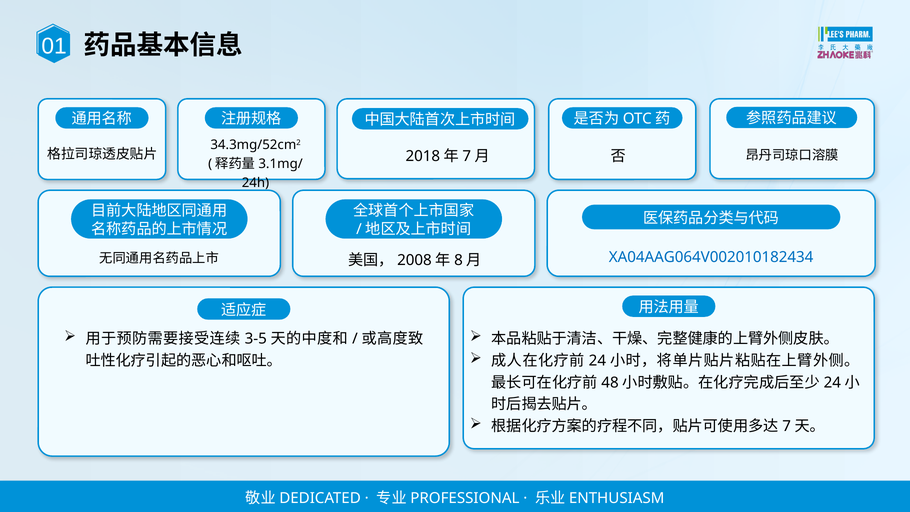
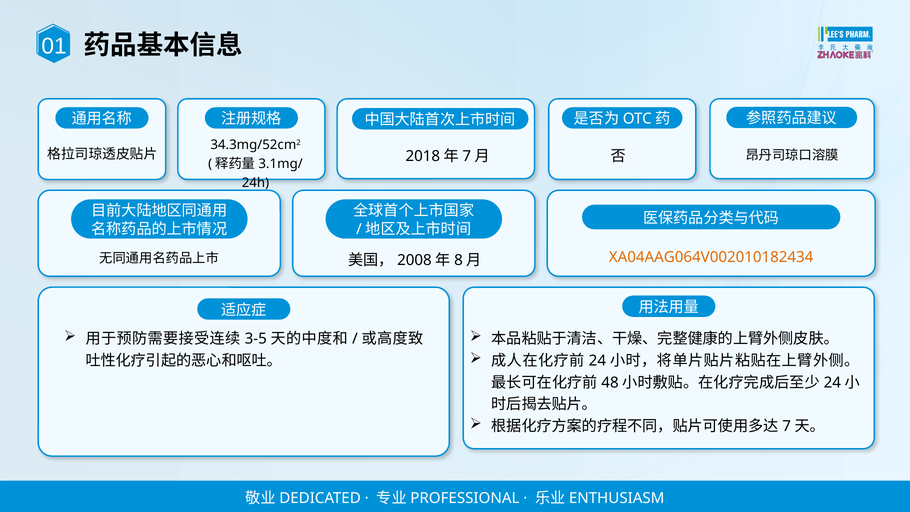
XA04AAG064V002010182434 colour: blue -> orange (711, 257)
